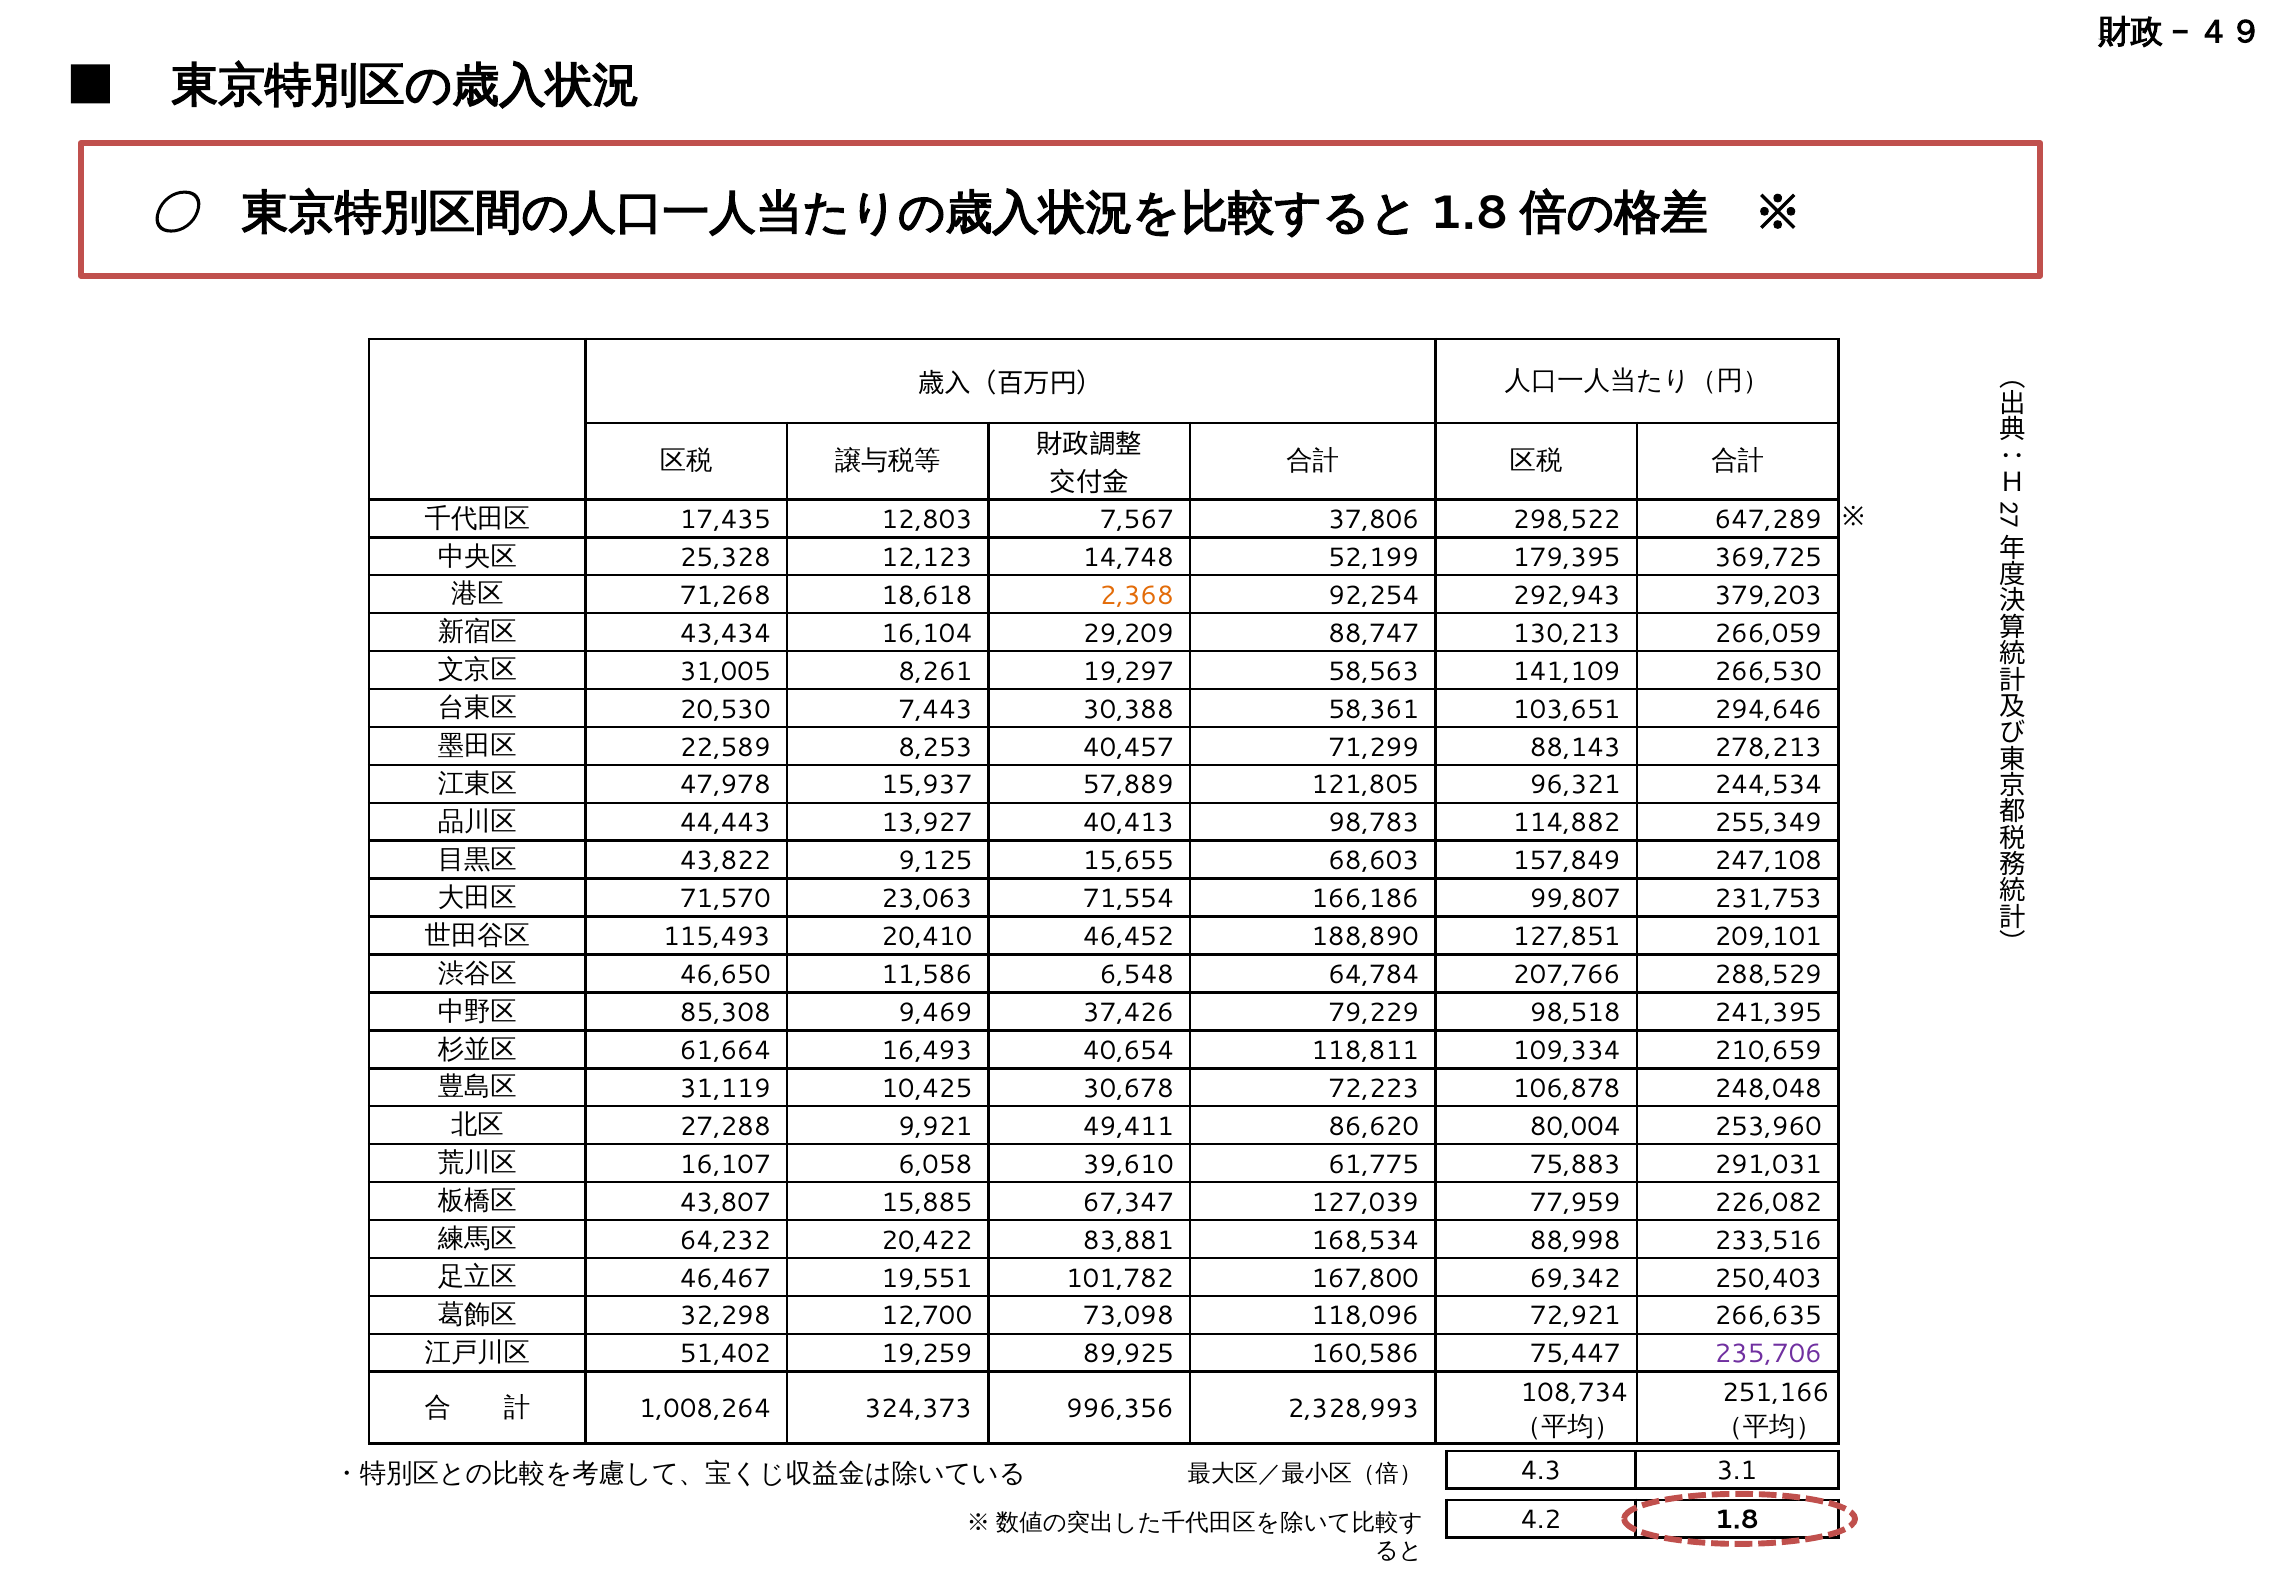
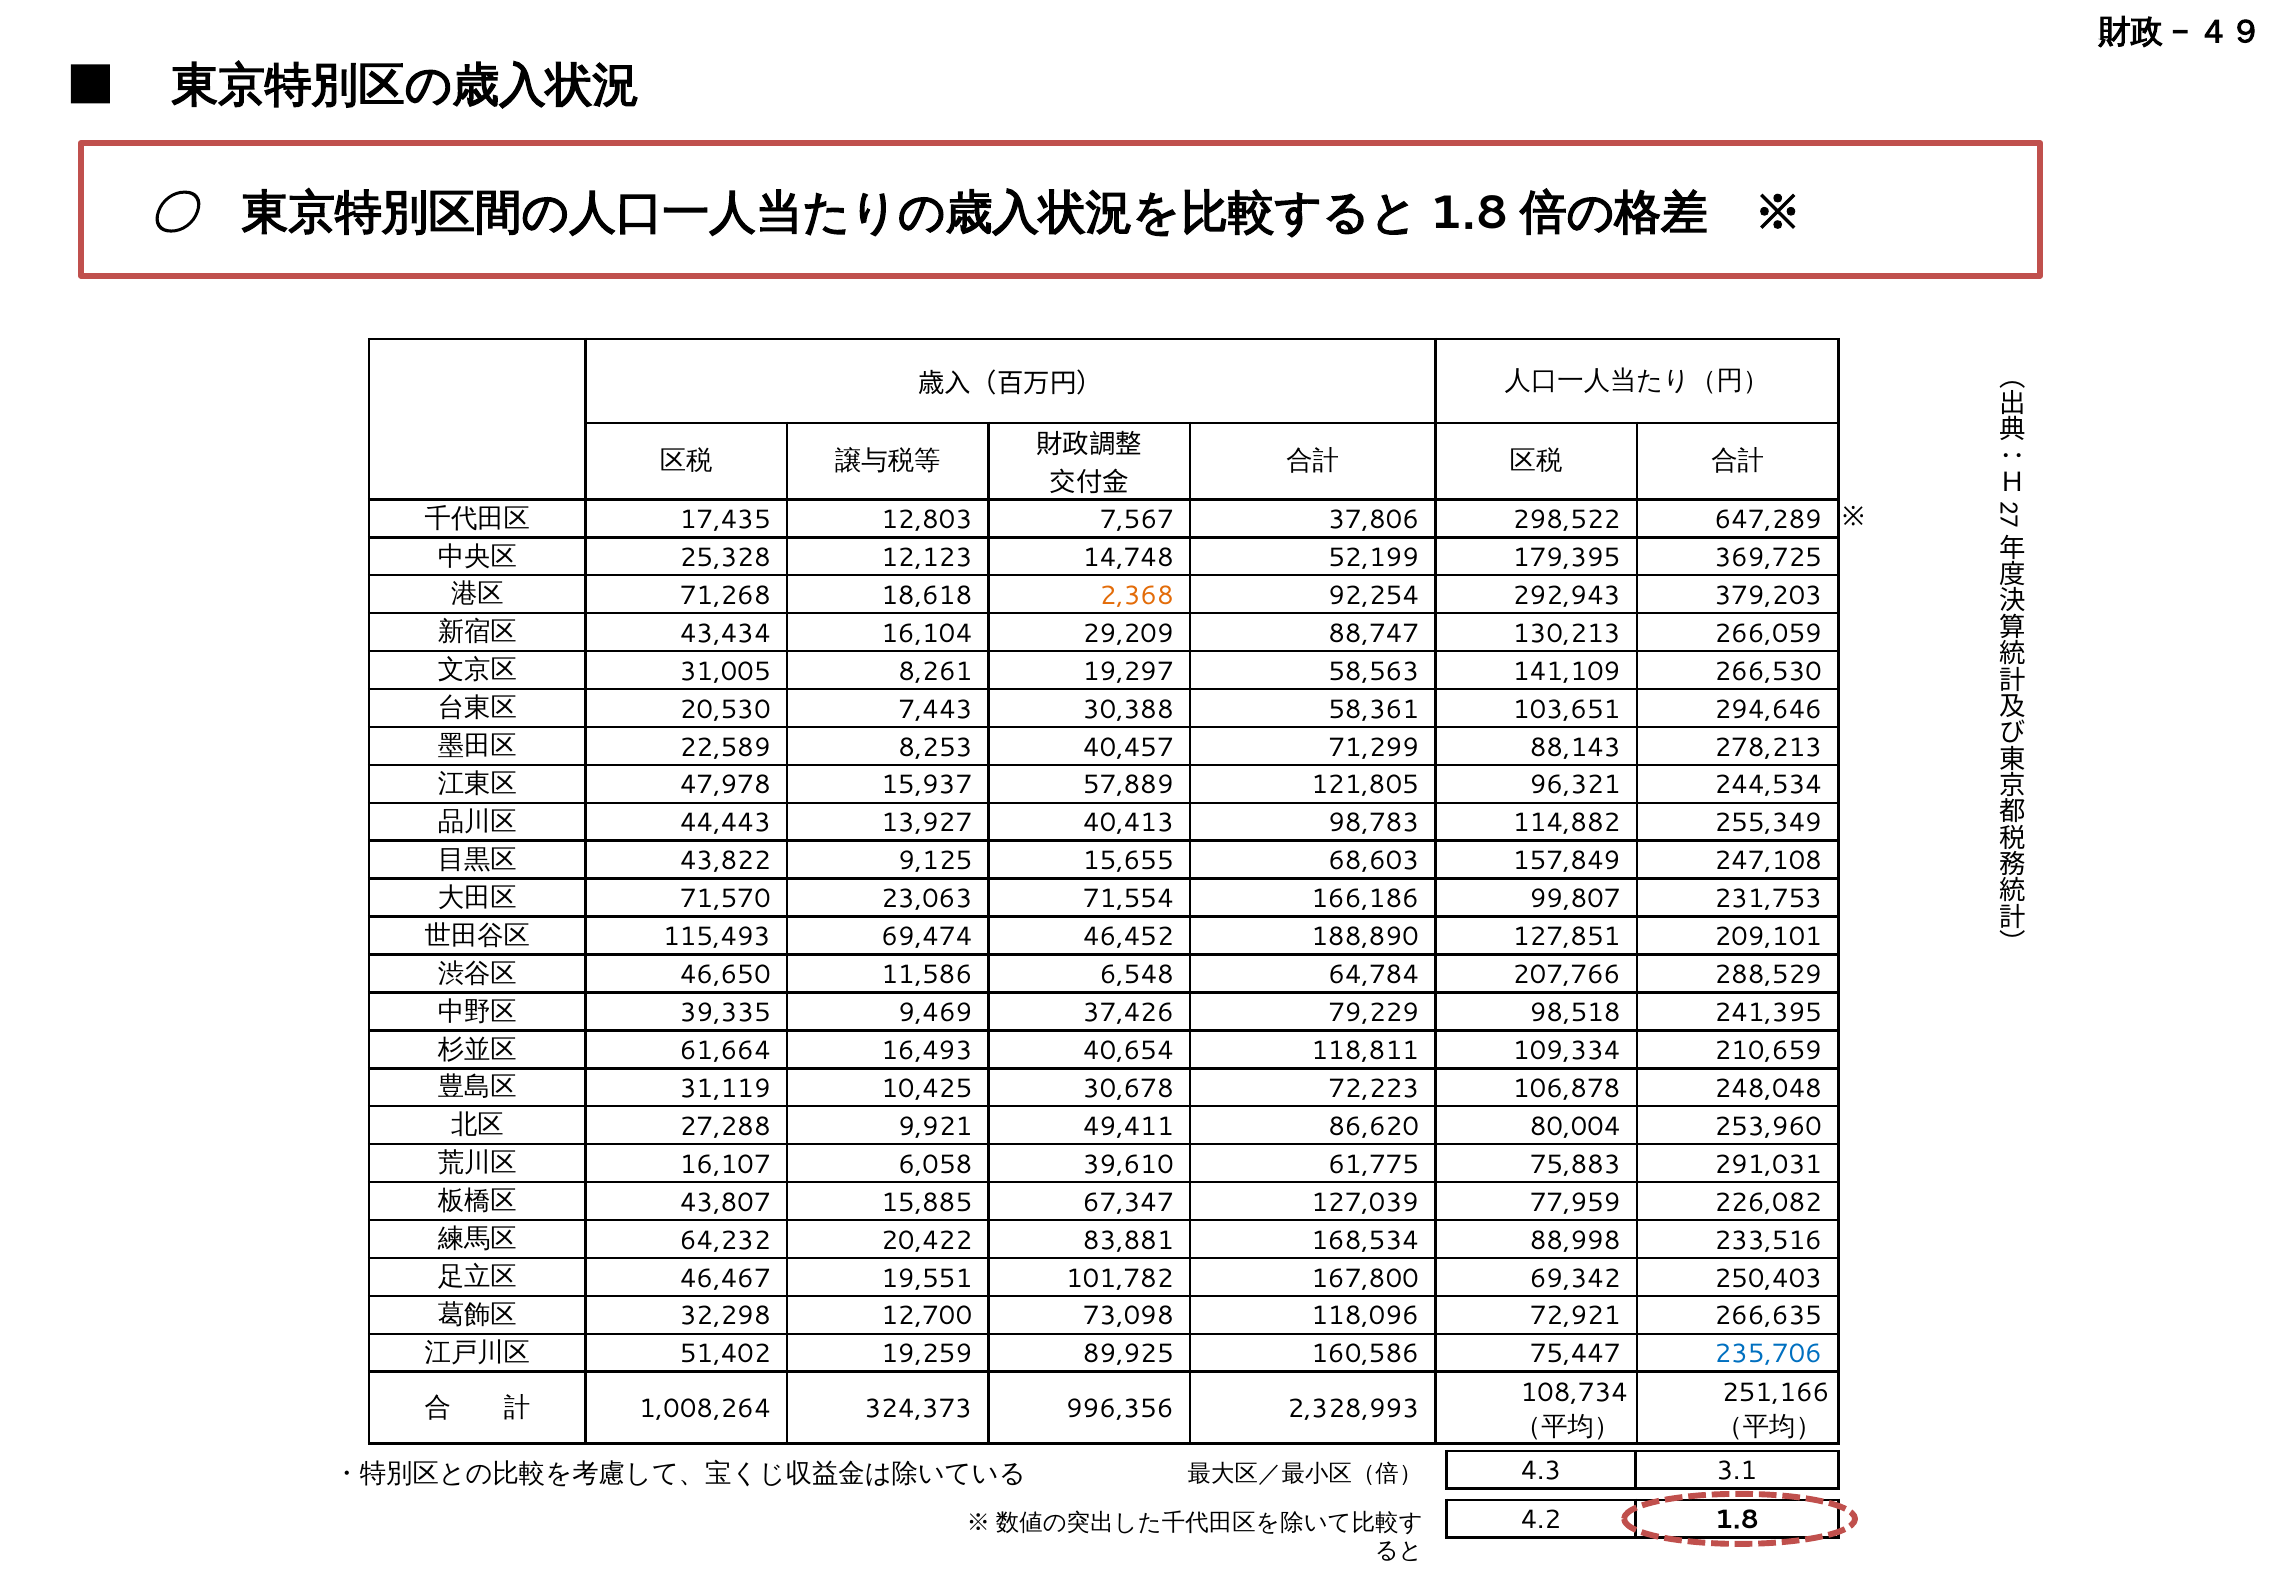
20,410: 20,410 -> 69,474 (927, 937)
85,308: 85,308 -> 39,335 (725, 1013)
235,706 colour: purple -> blue (1768, 1354)
